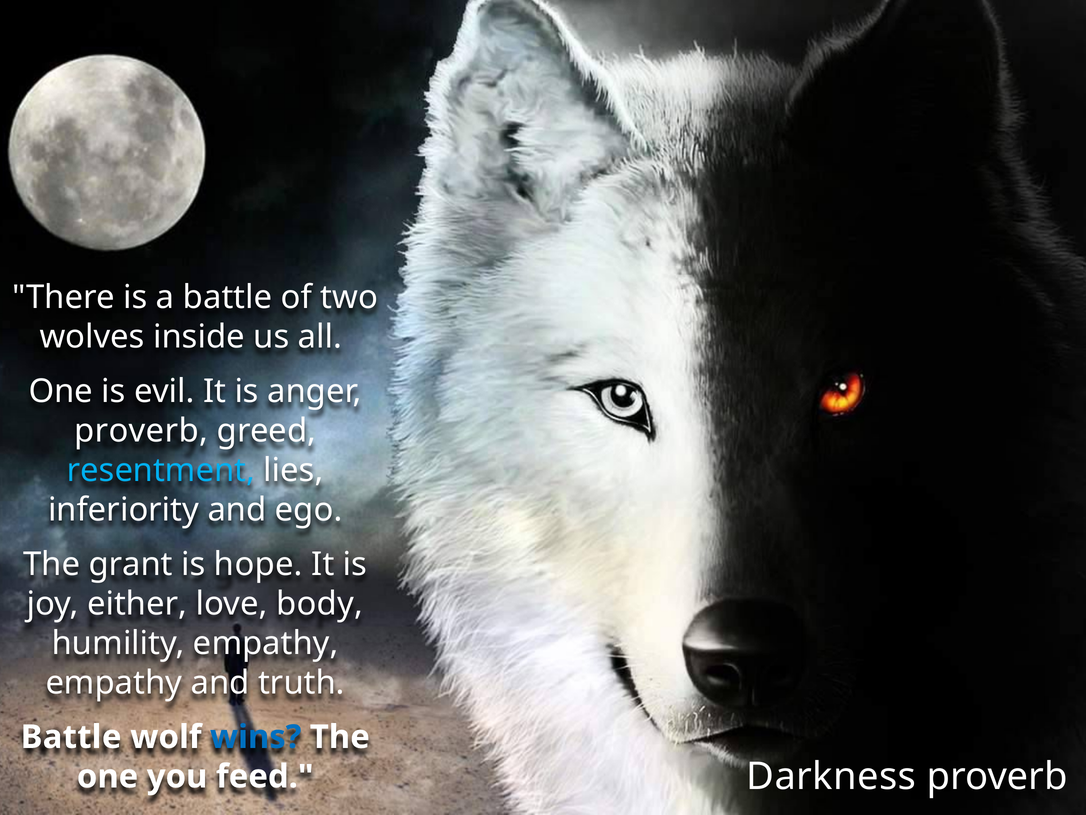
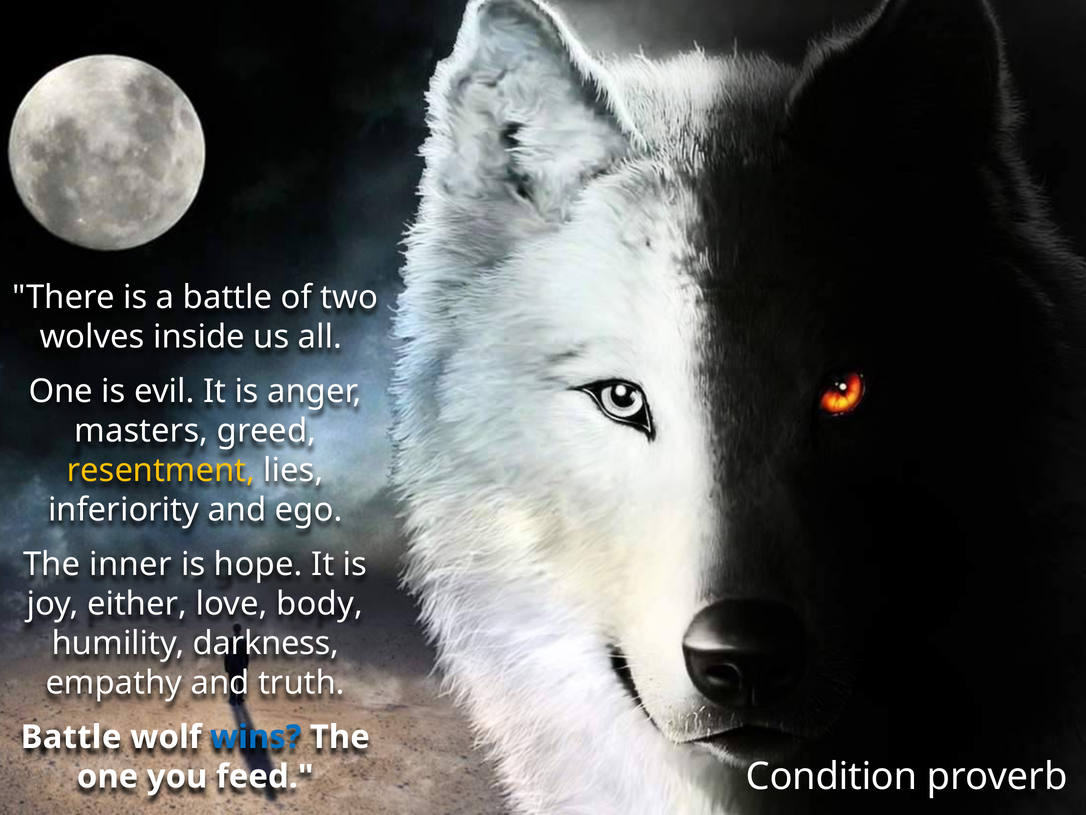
proverb: proverb -> masters (141, 431)
resentment colour: light blue -> yellow (161, 470)
grant: grant -> inner (131, 564)
humility empathy: empathy -> darkness (266, 643)
Darkness: Darkness -> Condition (832, 776)
